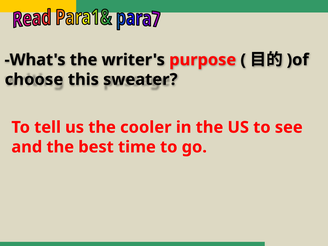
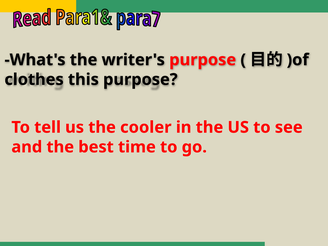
choose: choose -> clothes (34, 79)
this sweater: sweater -> purpose (140, 79)
